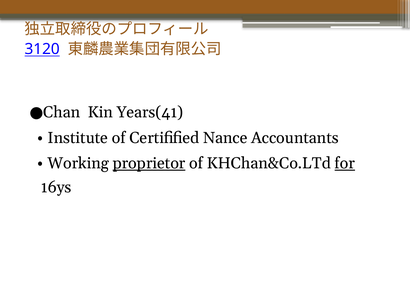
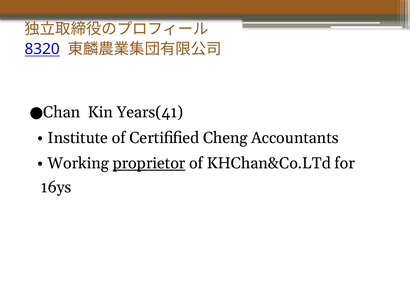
3120: 3120 -> 8320 (42, 49)
Nance: Nance -> Cheng (225, 138)
for underline: present -> none (345, 164)
